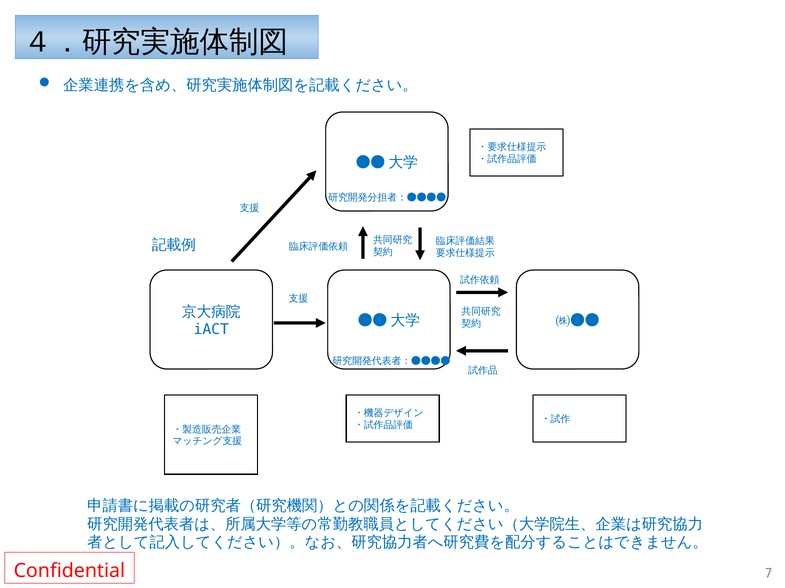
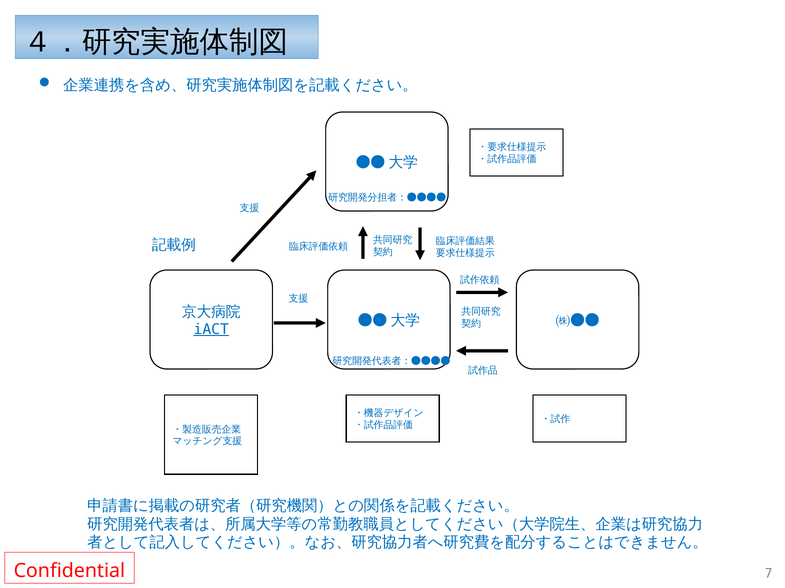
iACT underline: none -> present (211, 330)
